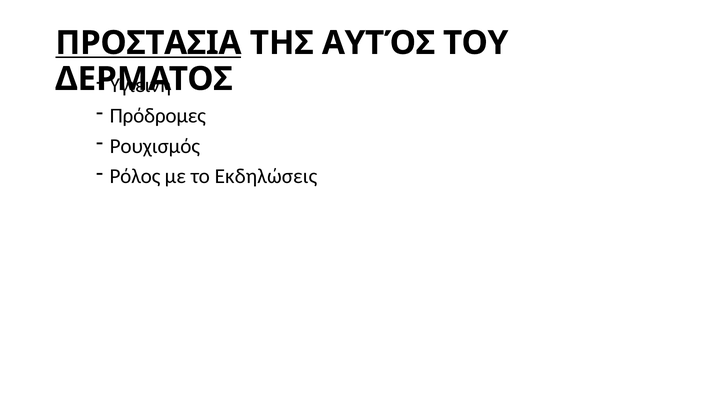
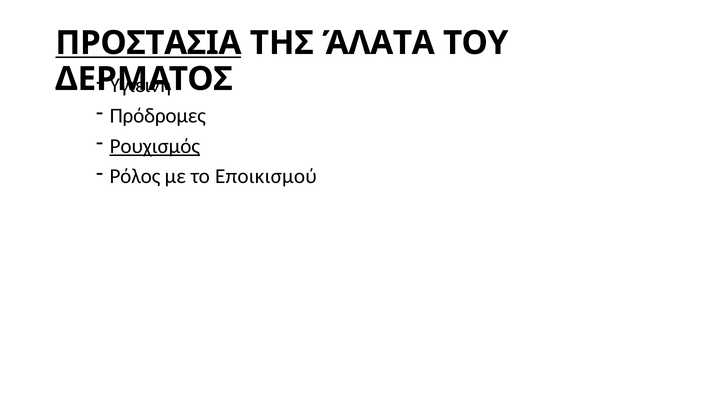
ΑΥΤΌΣ: ΑΥΤΌΣ -> ΆΛΑΤΑ (379, 43)
Ρουχισμός underline: none -> present (155, 146)
Εκδηλώσεις: Εκδηλώσεις -> Εποικισμού (266, 176)
